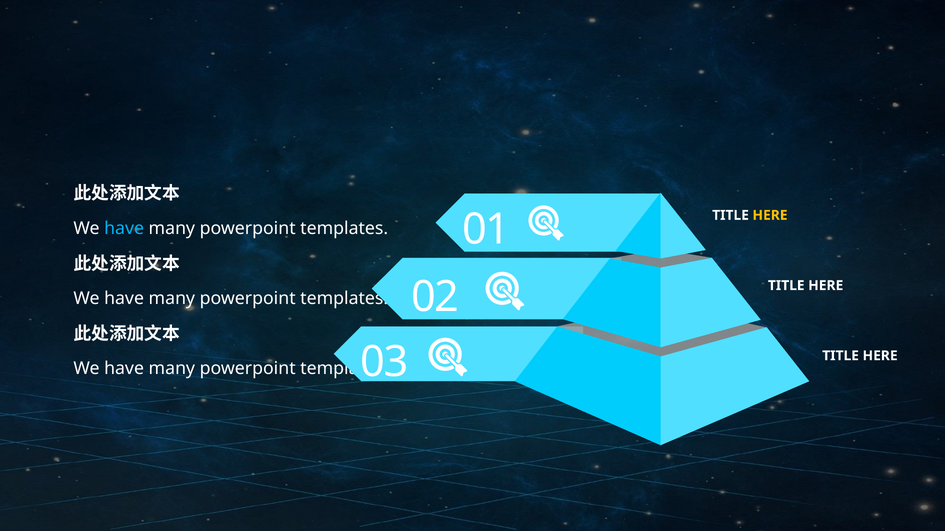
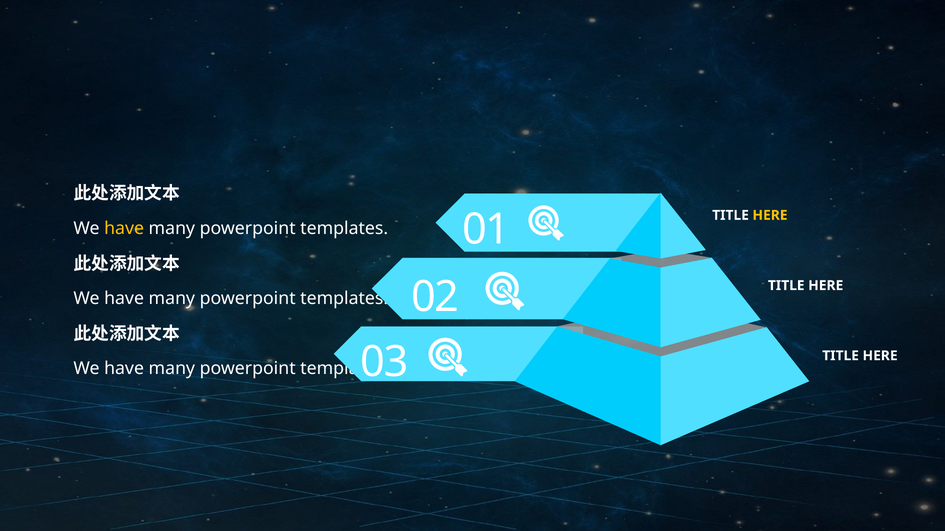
have colour: light blue -> yellow (124, 228)
